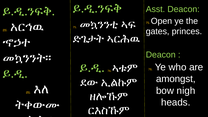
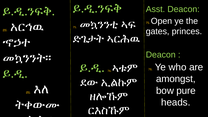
nigh: nigh -> pure (186, 91)
